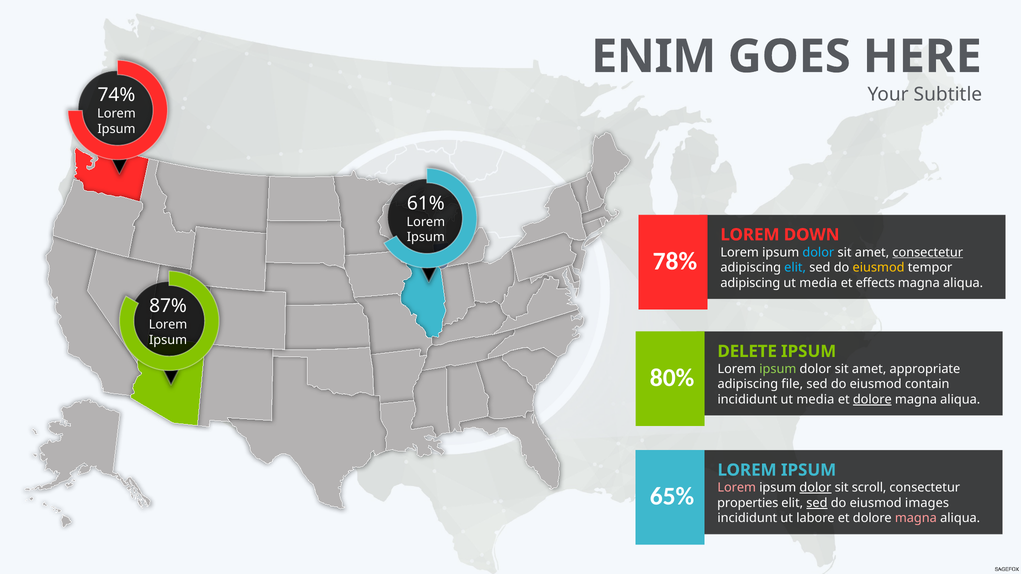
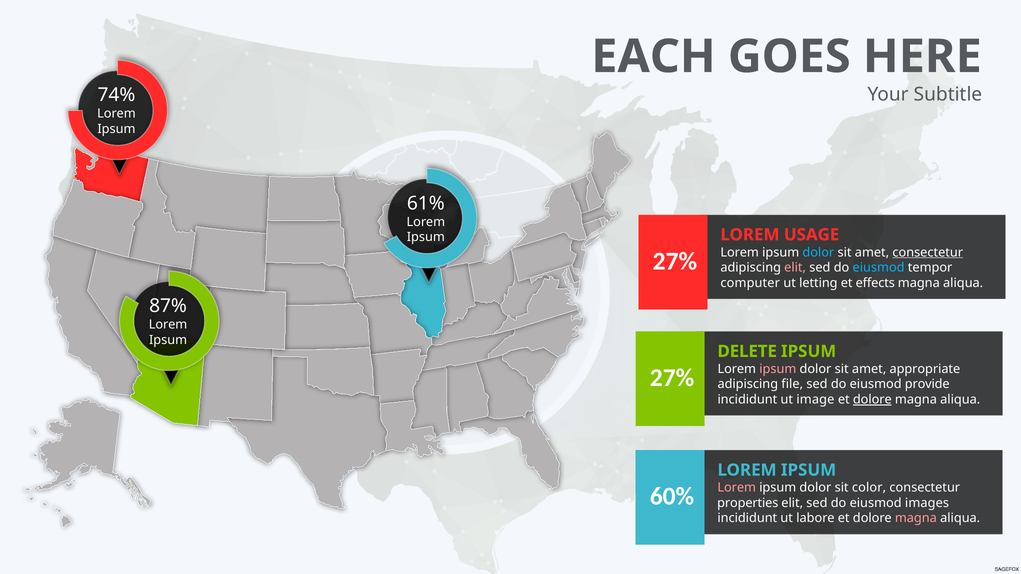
ENIM: ENIM -> EACH (653, 57)
DOWN: DOWN -> USAGE (812, 235)
78%: 78% -> 27% (675, 261)
elit colour: light blue -> pink (795, 268)
eiusmod colour: yellow -> light blue (879, 268)
adipiscing: adipiscing -> computer (750, 283)
media: media -> letting (818, 283)
ipsum colour: light green -> pink (778, 369)
80%: 80% -> 27% (672, 378)
contain: contain -> provide (927, 384)
incididunt ut media: media -> image (815, 400)
dolor underline: present -> none (815, 488)
scroll: scroll -> color (869, 488)
65%: 65% -> 60% (672, 497)
sed underline: present -> none (817, 503)
